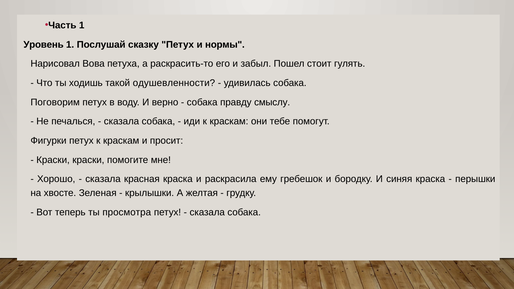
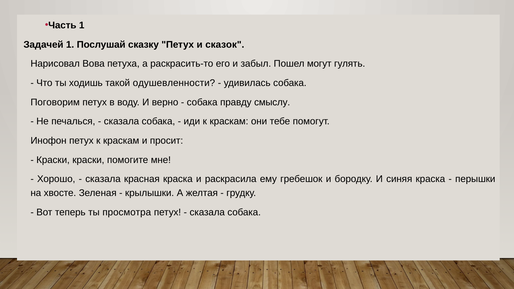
Уровень: Уровень -> Задачей (43, 45)
нормы: нормы -> сказок (225, 45)
стоит: стоит -> могут (319, 64)
Фигурки: Фигурки -> Инофон (49, 141)
